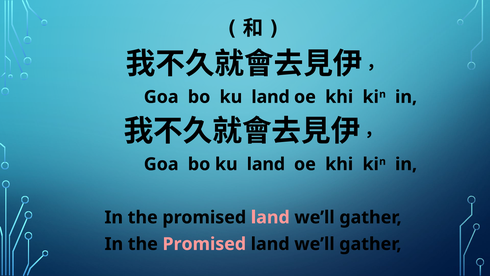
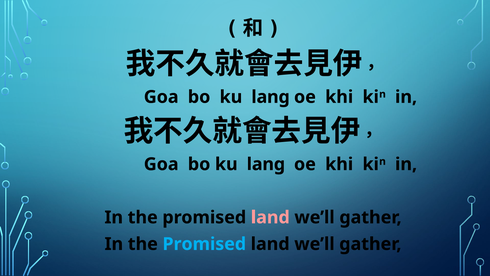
land: land -> lang (271, 97)
land: land -> lang (266, 164)
Promised colour: pink -> light blue (204, 244)
